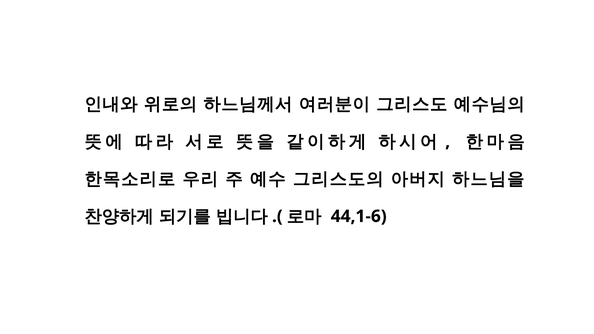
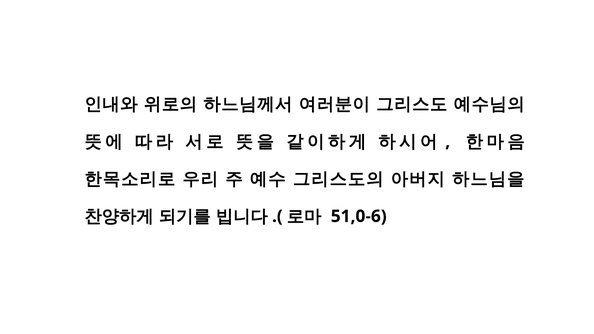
44,1-6: 44,1-6 -> 51,0-6 (359, 216)
